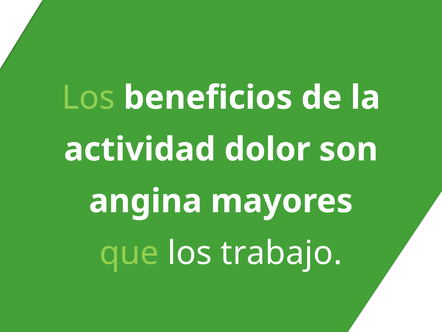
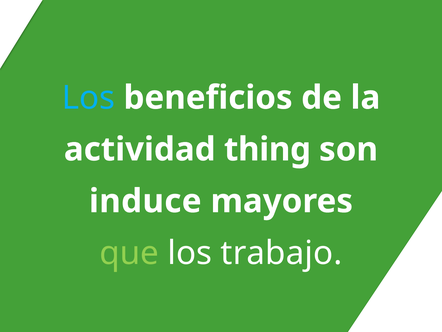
Los colour: light green -> light blue (88, 98)
dolor: dolor -> thing (267, 149)
angina: angina -> induce (145, 201)
